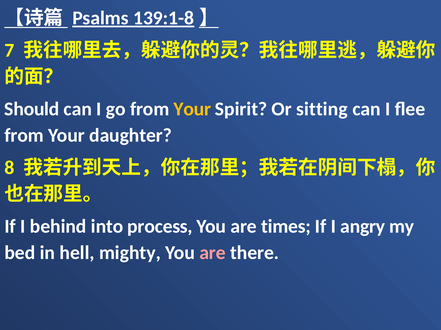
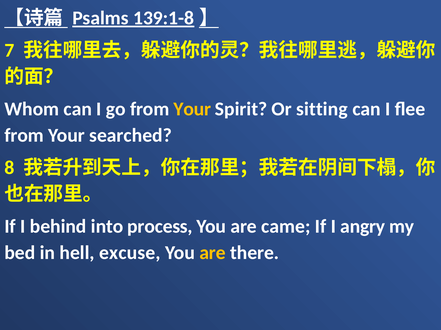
Should: Should -> Whom (32, 109)
daughter: daughter -> searched (131, 136)
times: times -> came (286, 227)
mighty: mighty -> excuse (130, 253)
are colour: pink -> yellow (213, 253)
